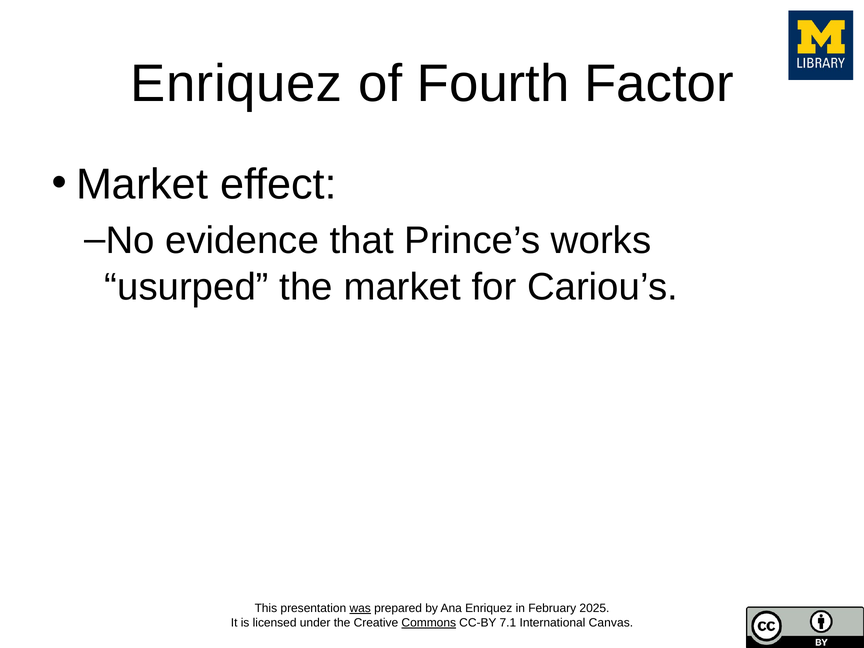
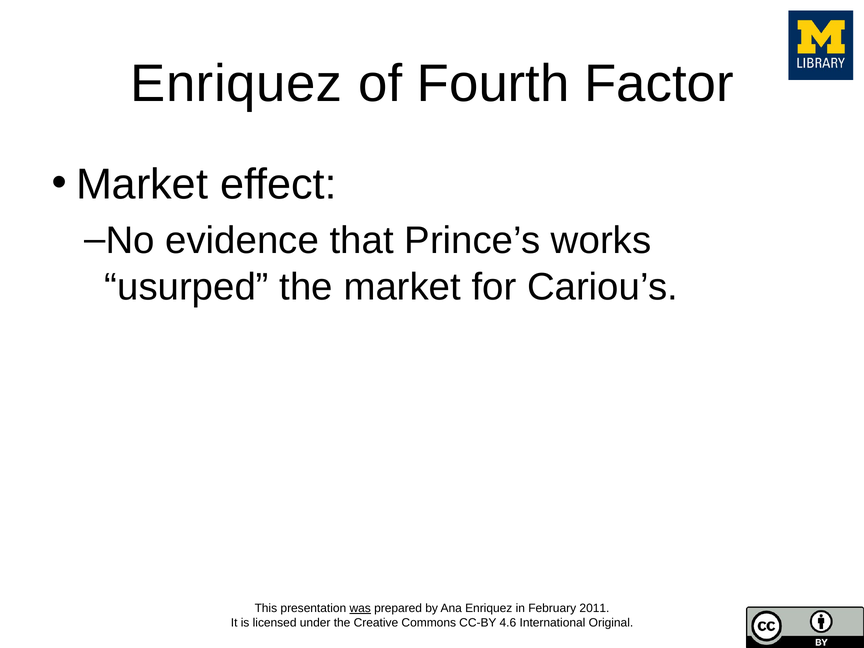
2025: 2025 -> 2011 (594, 608)
Commons underline: present -> none (429, 623)
7.1: 7.1 -> 4.6 (508, 623)
Canvas: Canvas -> Original (611, 623)
